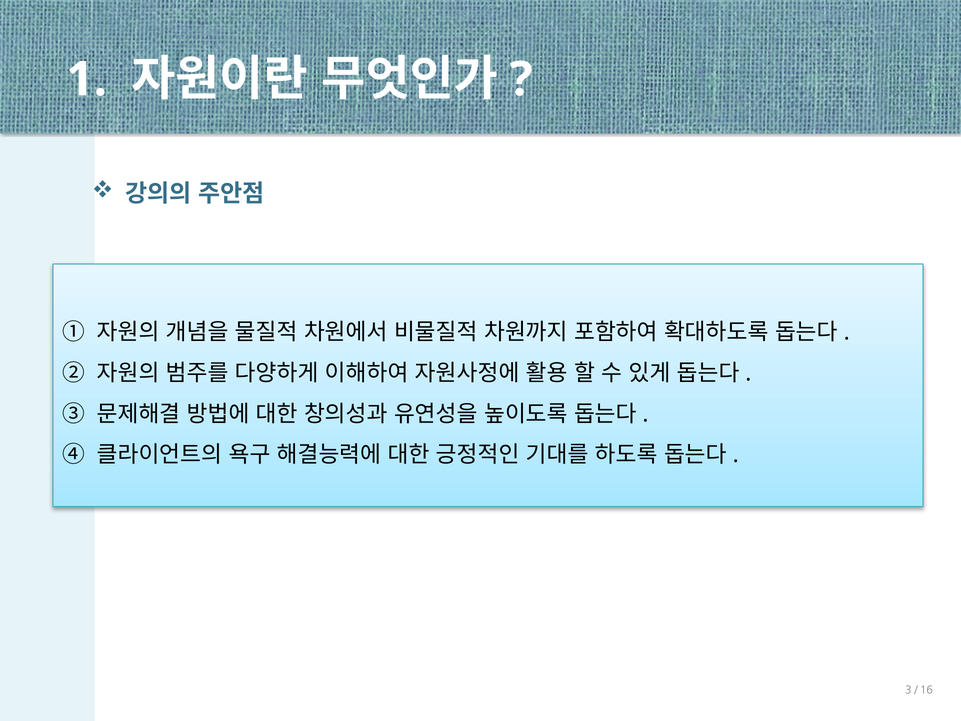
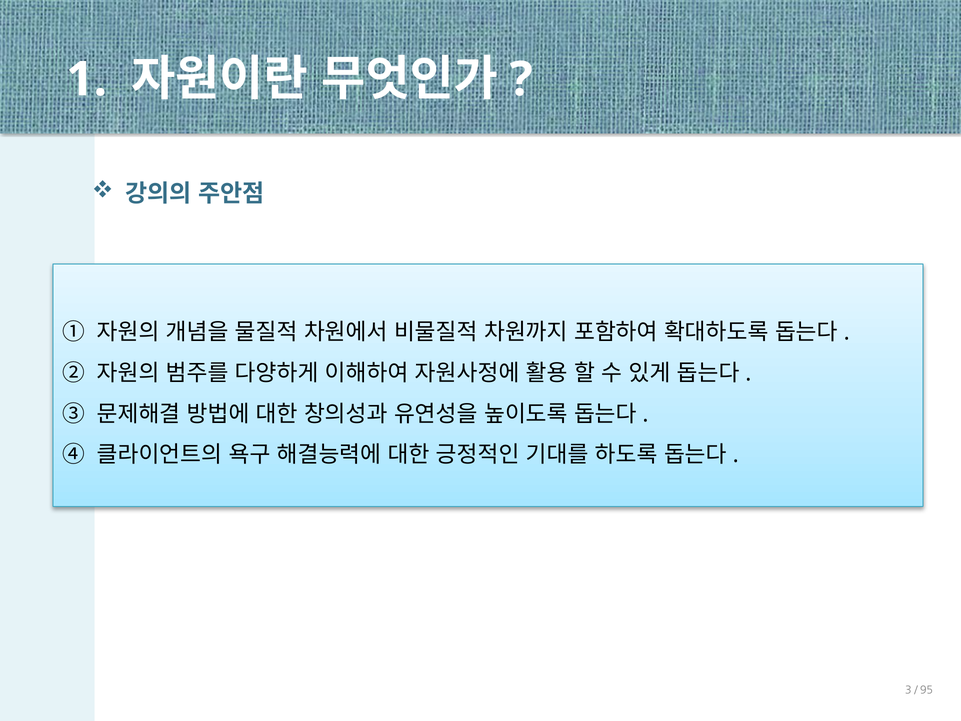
16: 16 -> 95 (926, 690)
